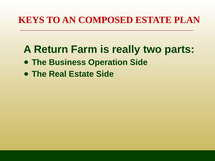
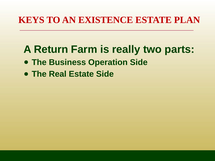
COMPOSED: COMPOSED -> EXISTENCE (106, 20)
